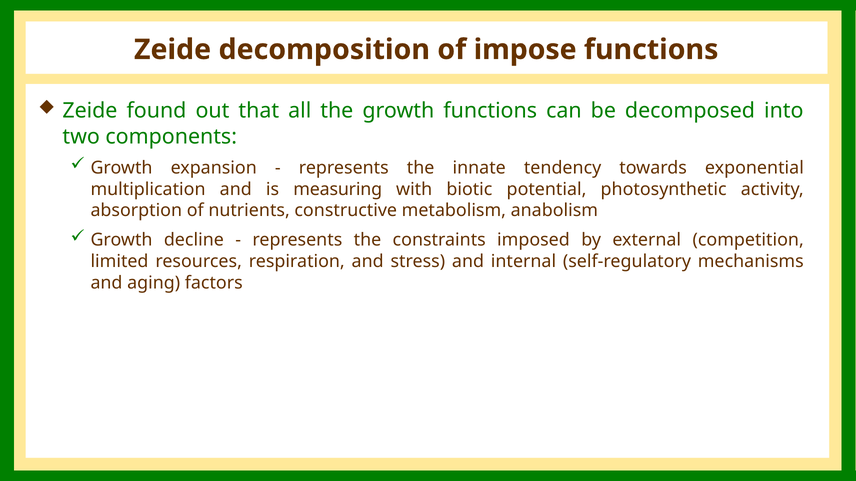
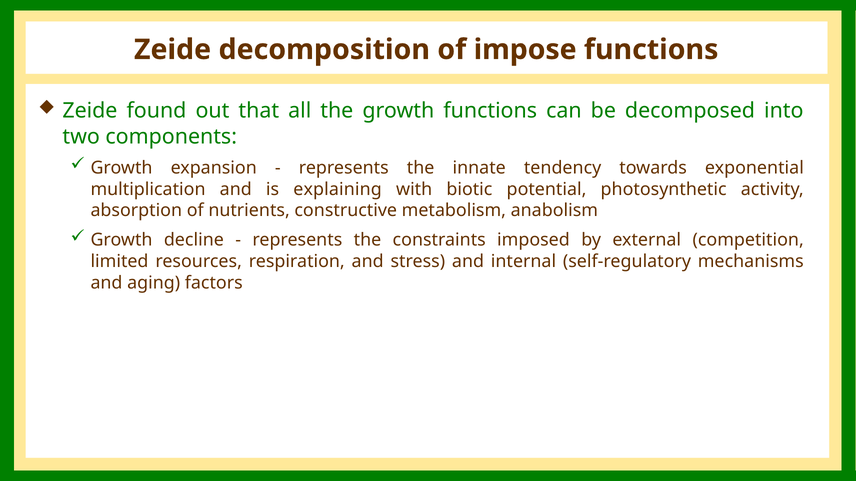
measuring: measuring -> explaining (338, 189)
